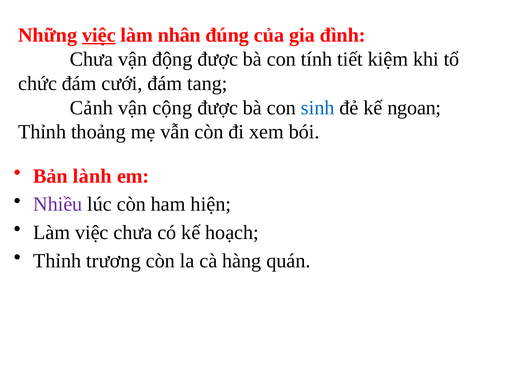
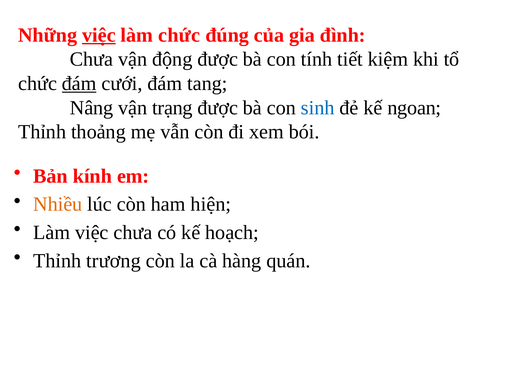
làm nhân: nhân -> chức (179, 35)
đám underline: none -> present (79, 83)
Cảnh: Cảnh -> Nâng (92, 108)
cộng: cộng -> trạng (172, 108)
lành: lành -> kính (92, 176)
Nhiều colour: purple -> orange (58, 204)
